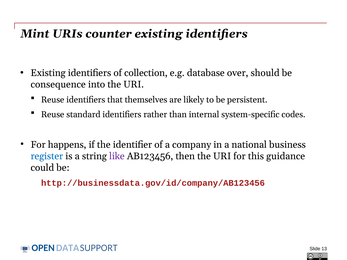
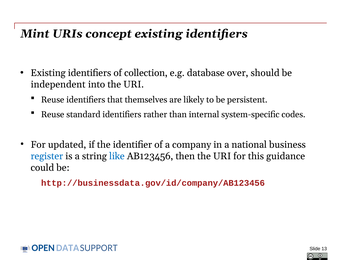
counter: counter -> concept (109, 34)
consequence: consequence -> independent (58, 85)
happens: happens -> updated (67, 145)
like colour: purple -> blue (117, 156)
